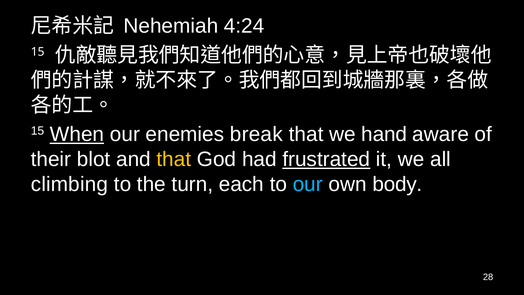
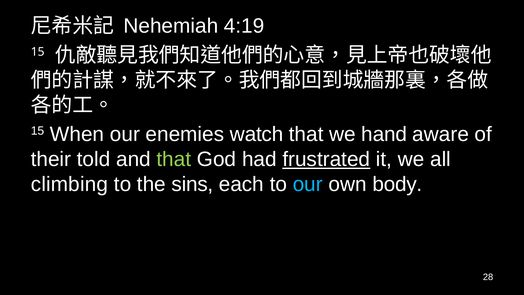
4:24: 4:24 -> 4:19 (244, 26)
When underline: present -> none (77, 134)
break: break -> watch (257, 134)
blot: blot -> told (94, 159)
that colour: yellow -> light green (174, 159)
turn: turn -> sins (192, 184)
